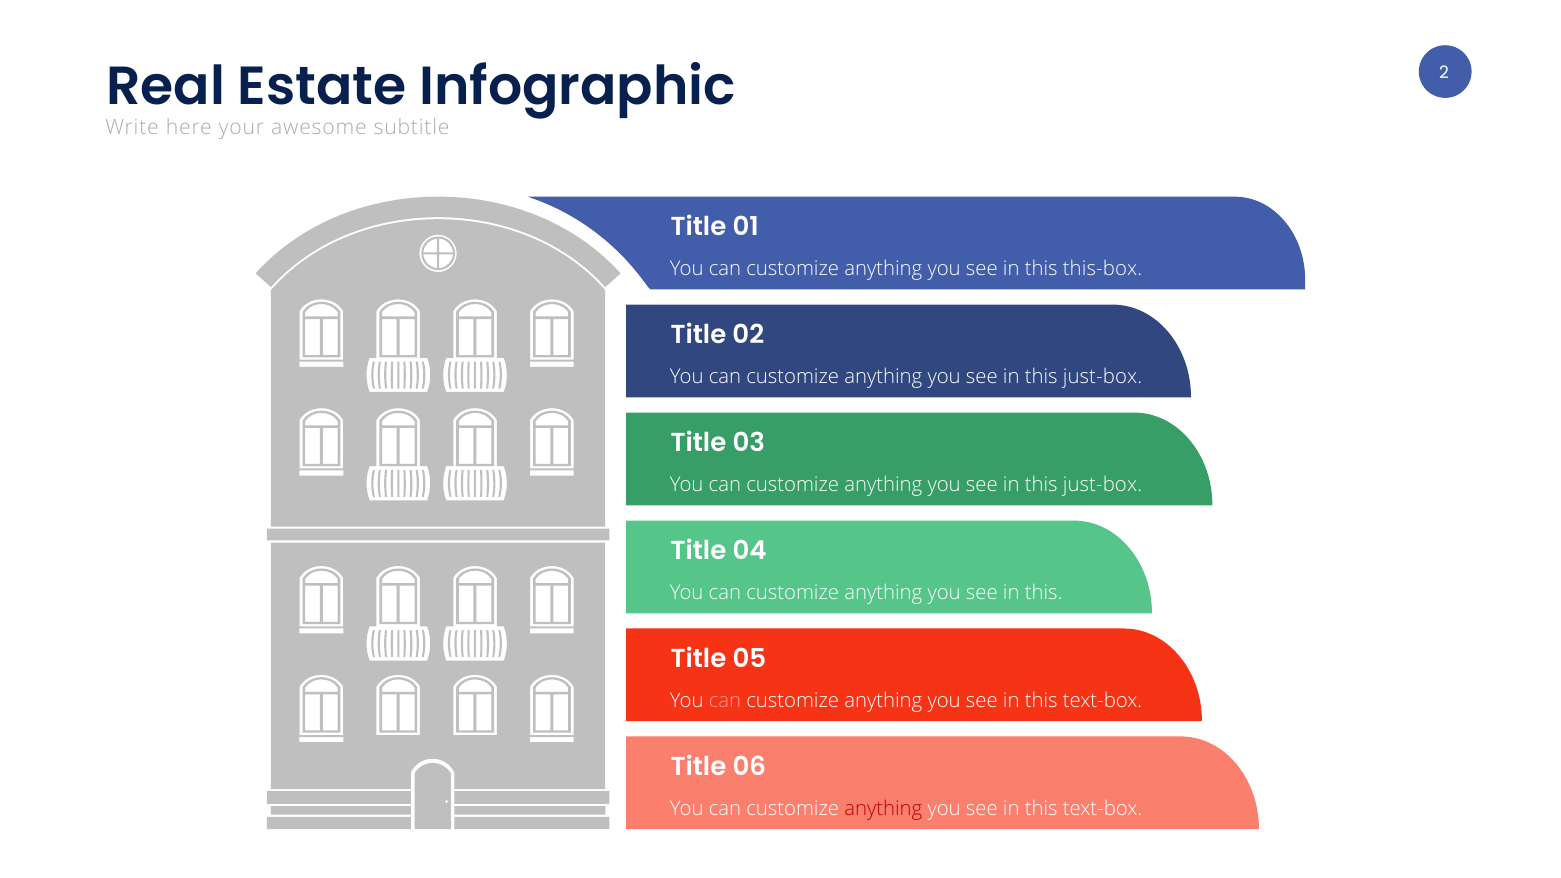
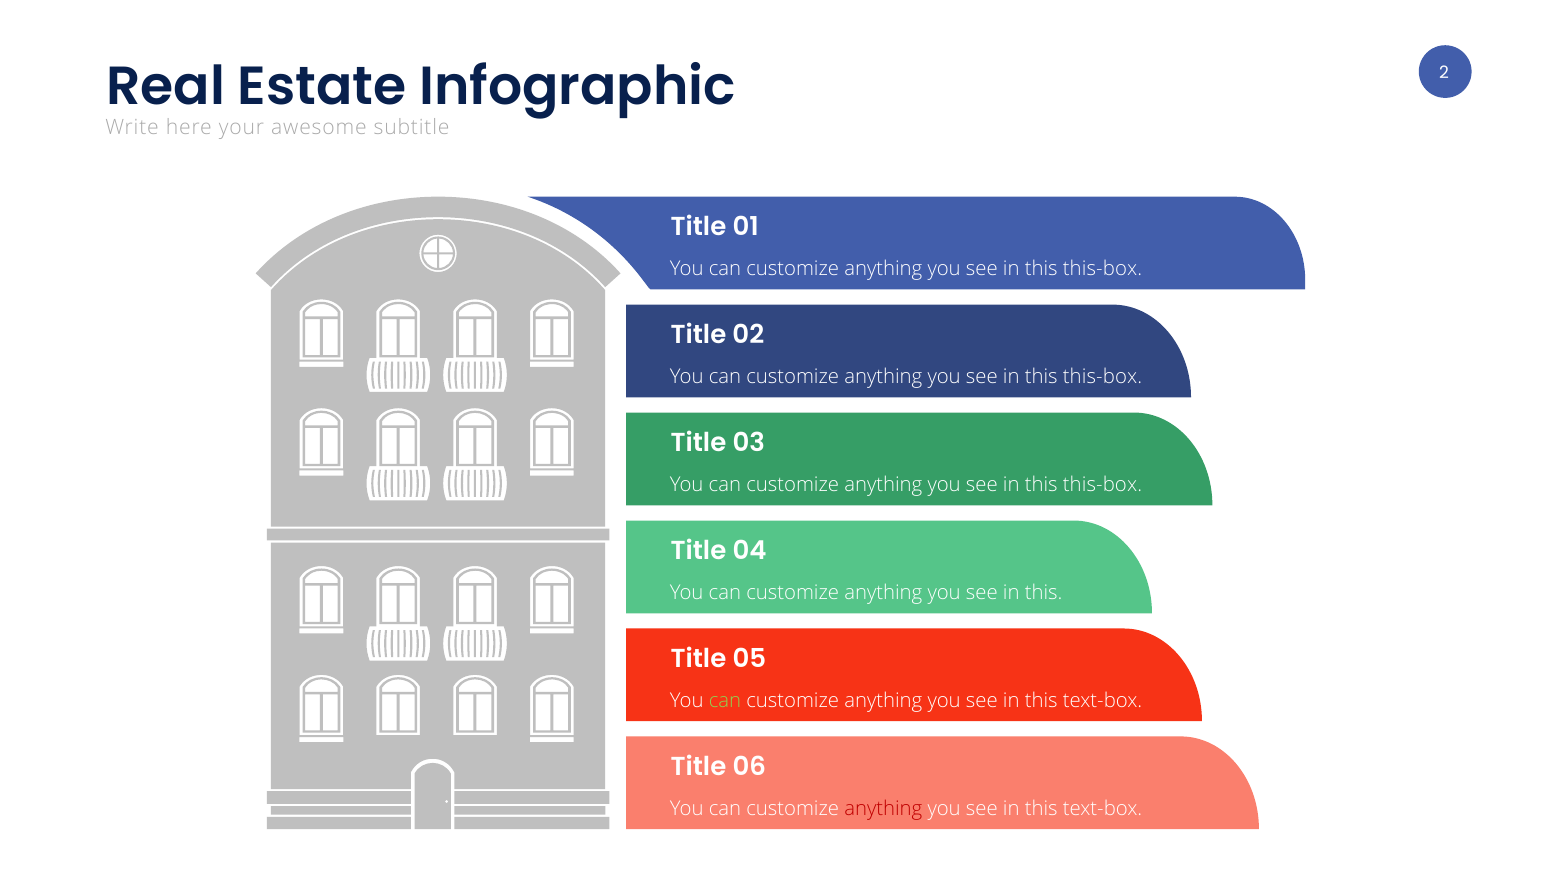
just-box: just-box -> this-box (1102, 377)
just-box: just-box -> this-box (1102, 485)
can colour: pink -> light green (725, 701)
